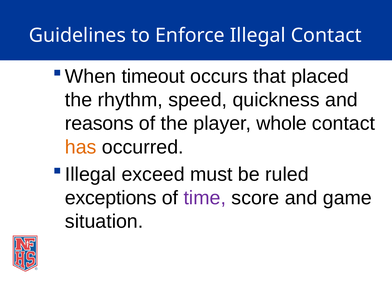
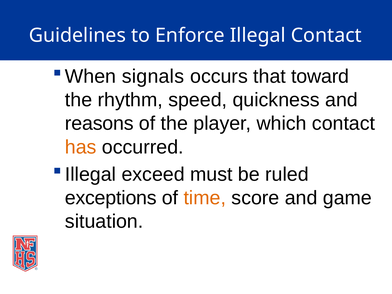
timeout: timeout -> signals (153, 76)
placed: placed -> toward (320, 76)
whole: whole -> which (282, 124)
time colour: purple -> orange (205, 198)
